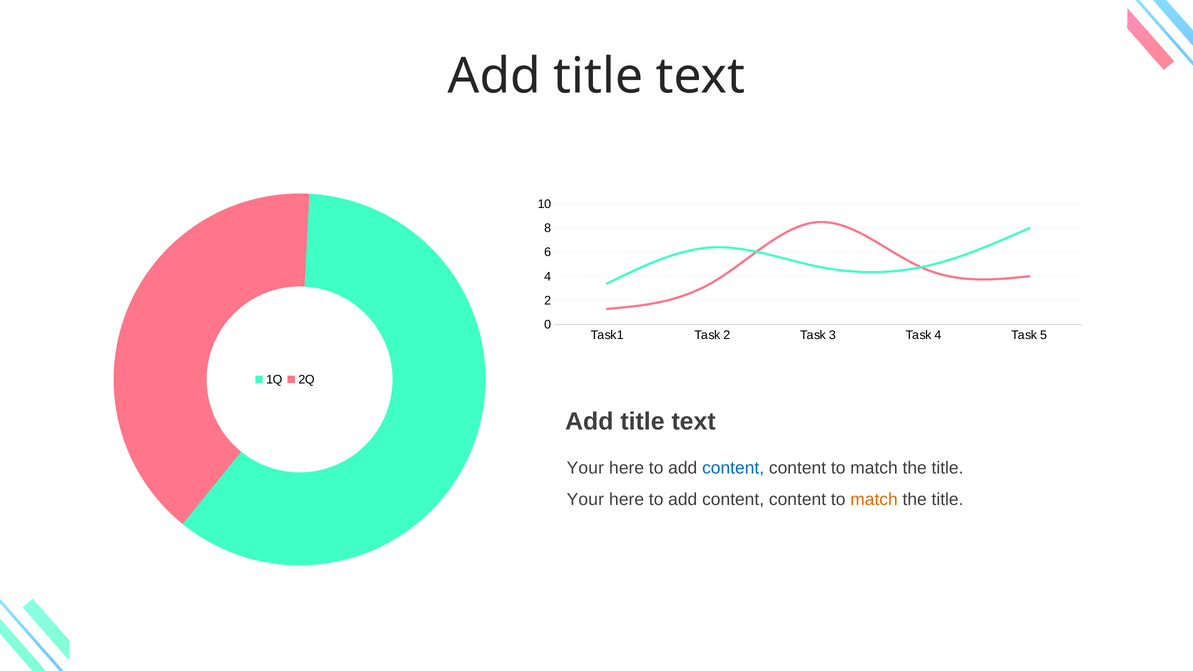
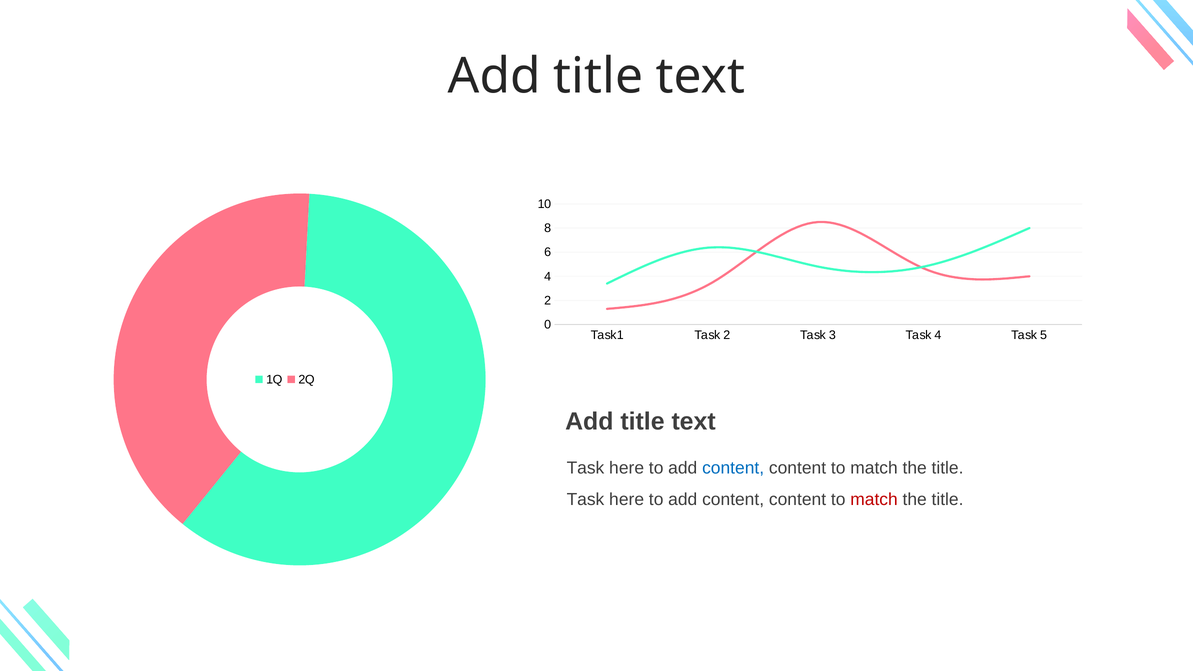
Your: Your -> Task (585, 468)
Your: Your -> Task (585, 500)
match colour: orange -> red (874, 500)
